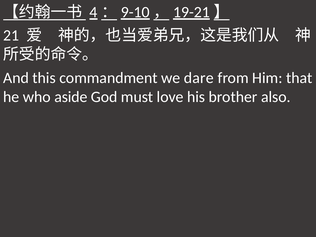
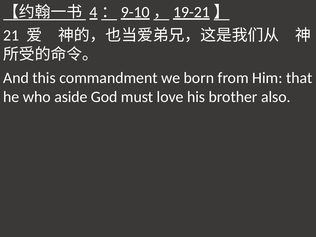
dare: dare -> born (199, 78)
